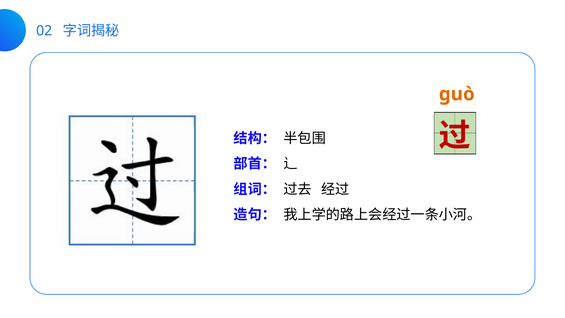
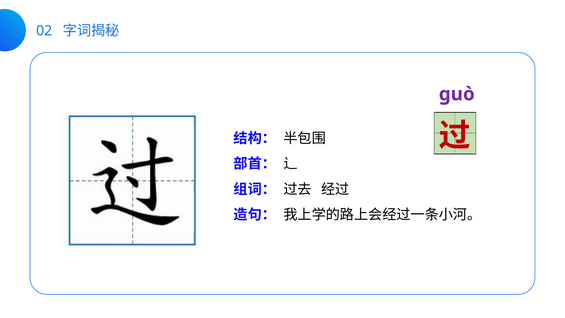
ɡuò colour: orange -> purple (457, 94)
